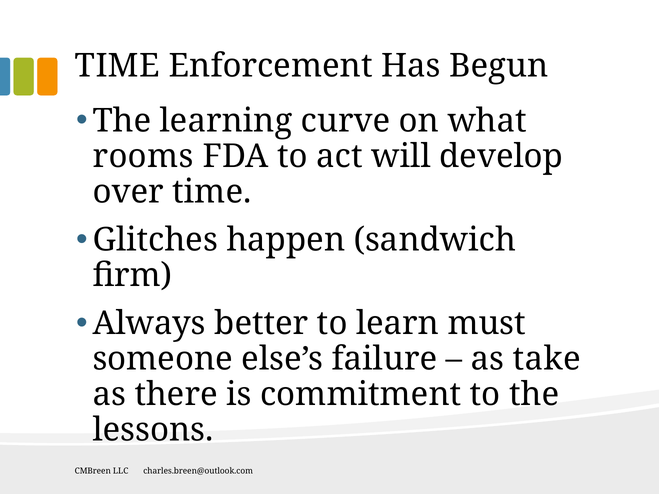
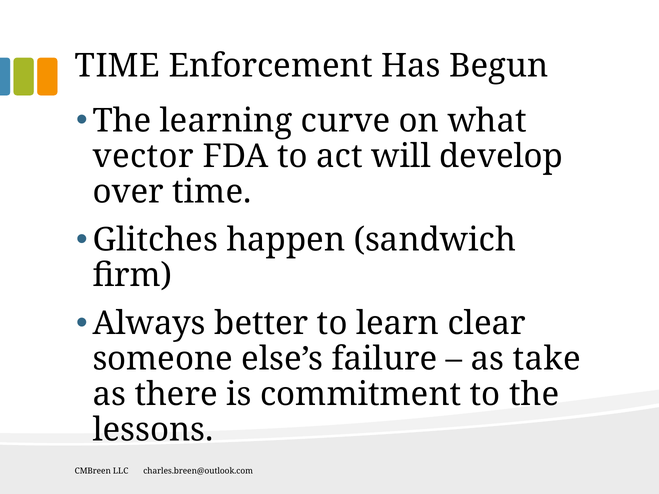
rooms: rooms -> vector (143, 156)
must: must -> clear (487, 324)
